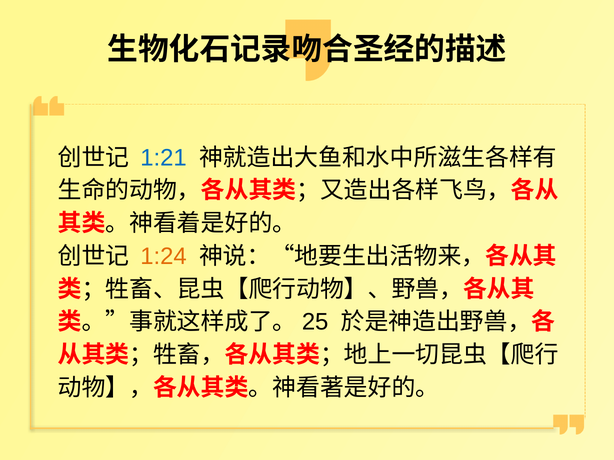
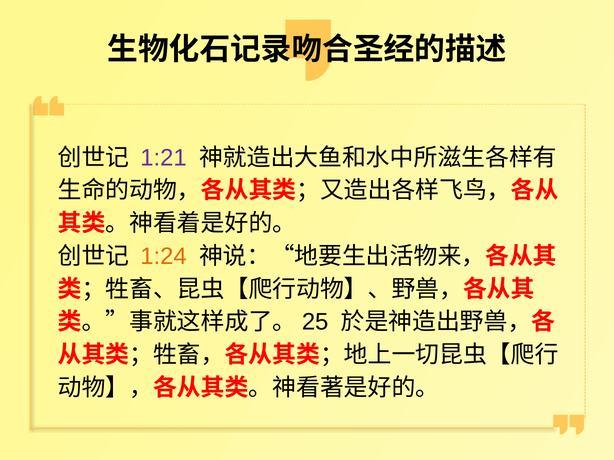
1:21 colour: blue -> purple (163, 158)
